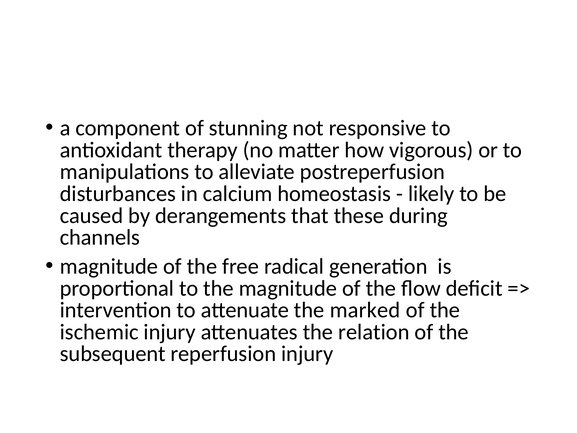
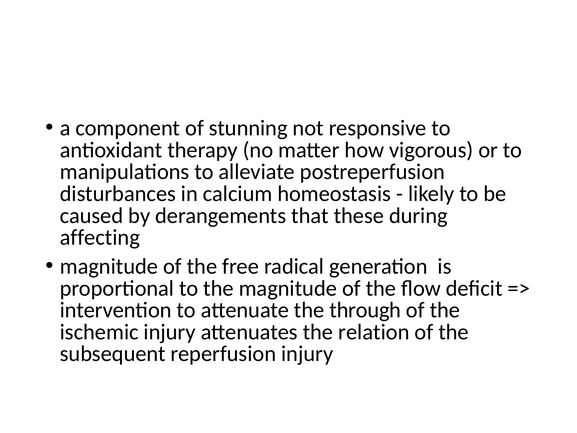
channels: channels -> affecting (100, 237)
marked: marked -> through (365, 310)
